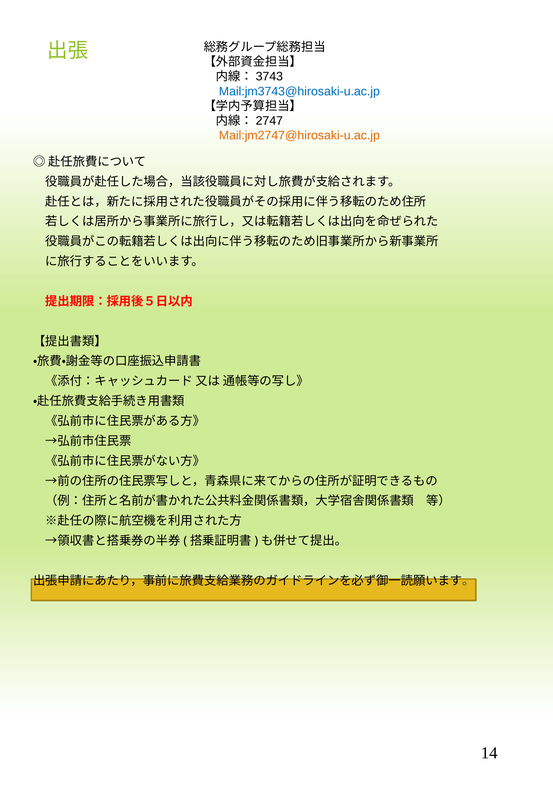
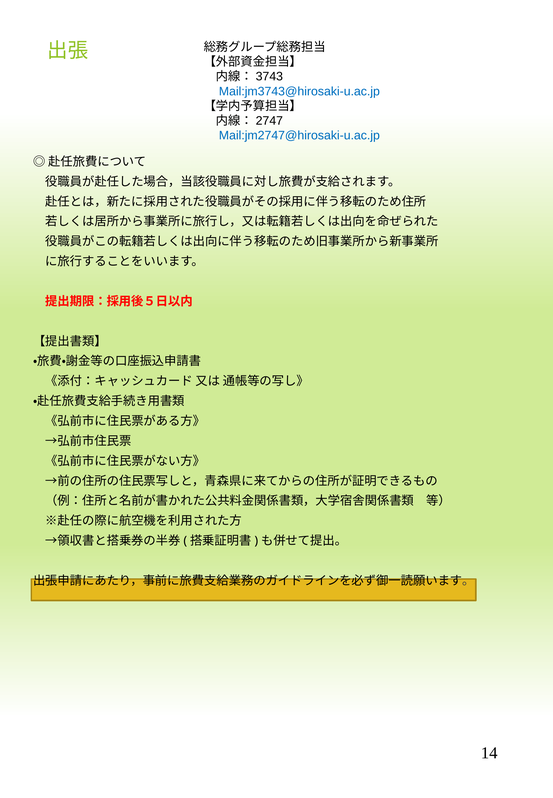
Mail:jm2747@hirosaki-u.ac.jp colour: orange -> blue (299, 136)
